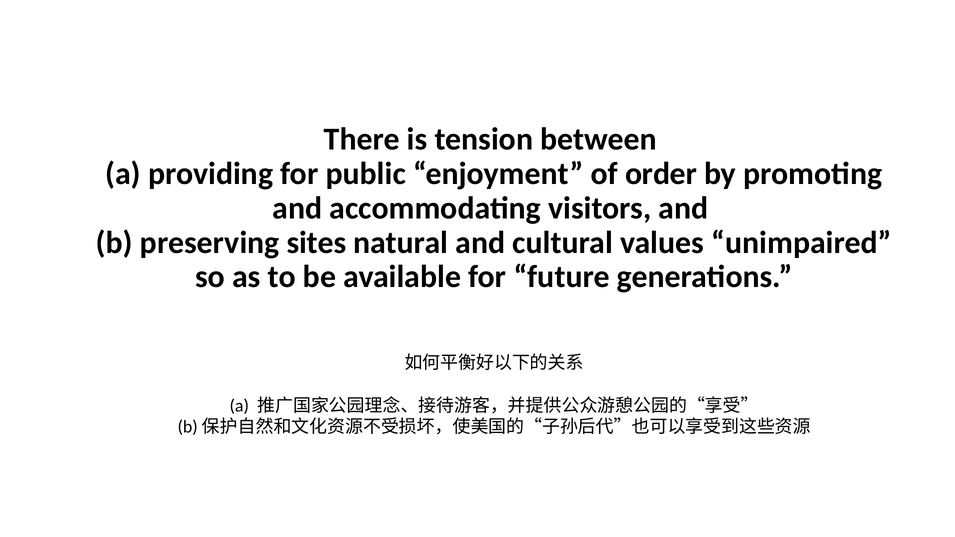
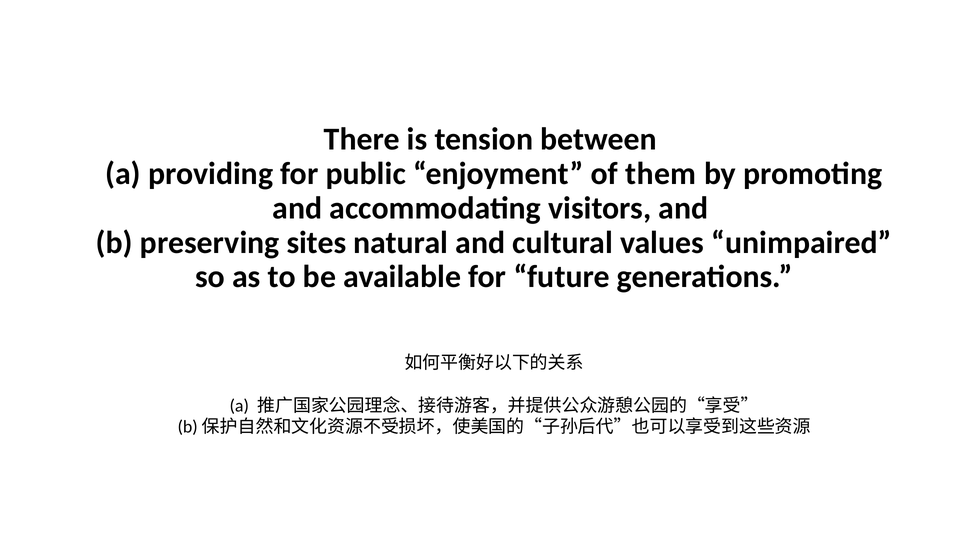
order: order -> them (661, 174)
